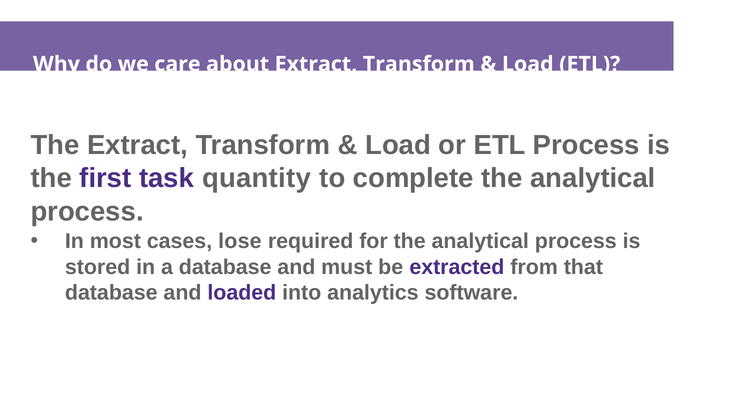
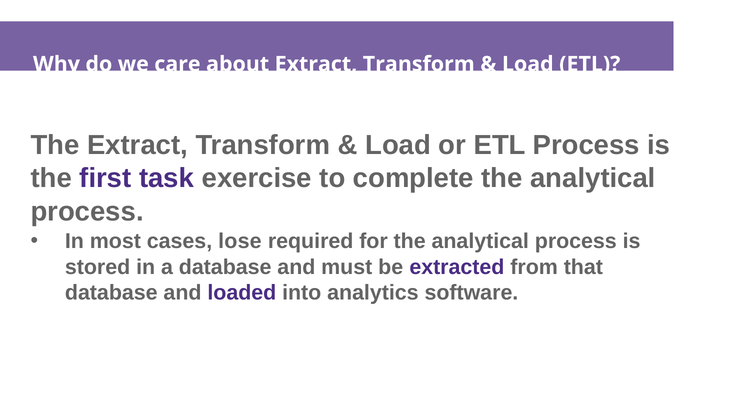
quantity: quantity -> exercise (257, 178)
